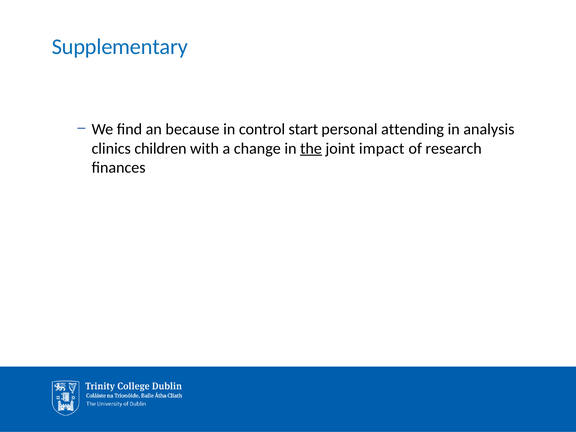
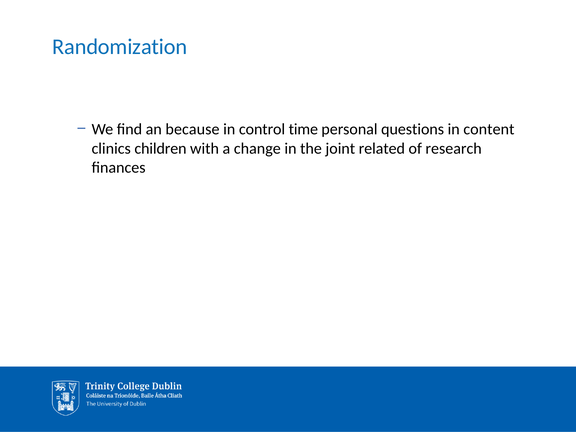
Supplementary: Supplementary -> Randomization (120, 47)
start: start -> time (303, 129)
attending: attending -> questions (413, 129)
analysis: analysis -> content (489, 129)
the underline: present -> none (311, 148)
impact: impact -> related (382, 148)
